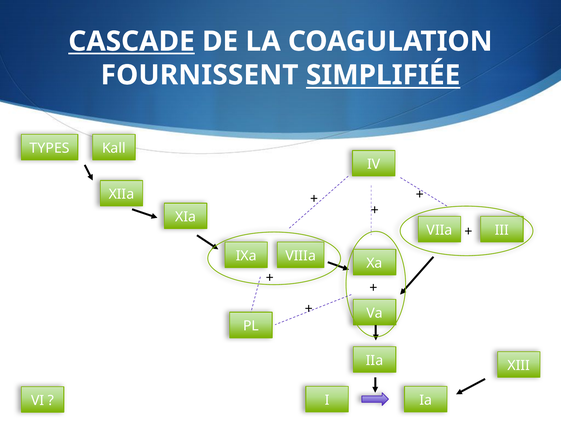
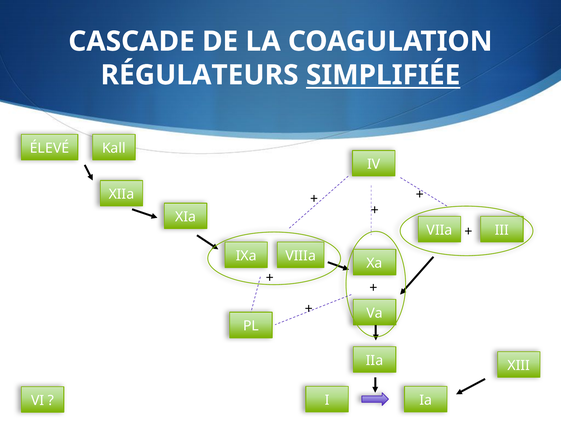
CASCADE underline: present -> none (132, 41)
FOURNISSENT: FOURNISSENT -> RÉGULATEURS (200, 75)
TYPES: TYPES -> ÉLEVÉ (50, 148)
